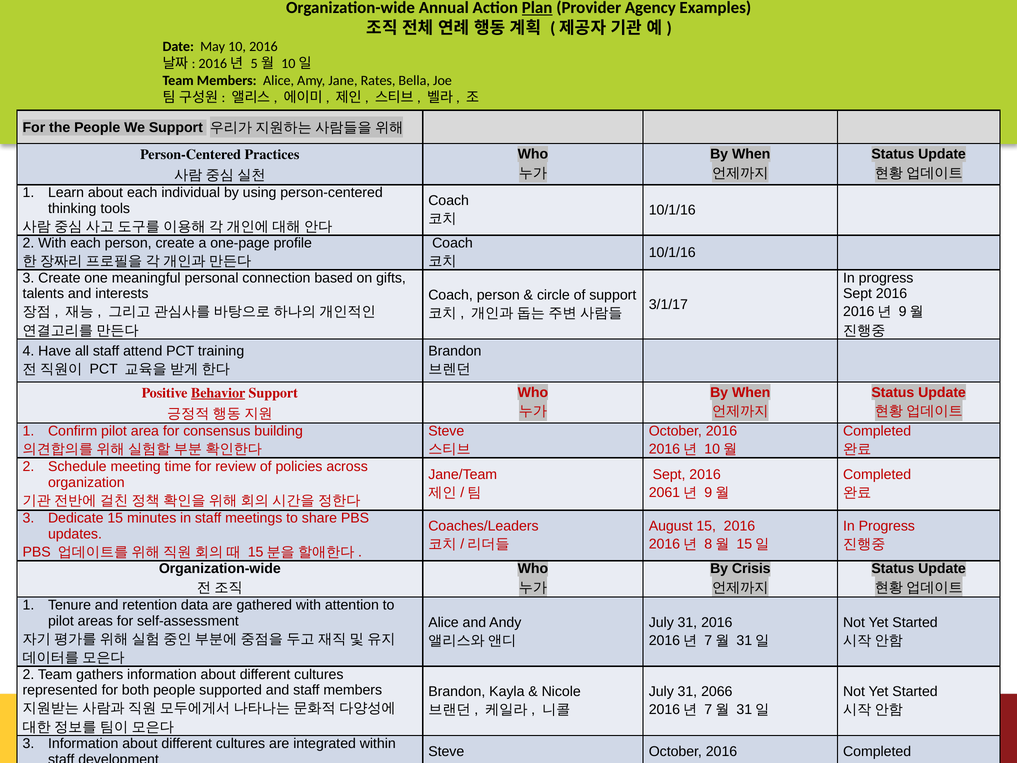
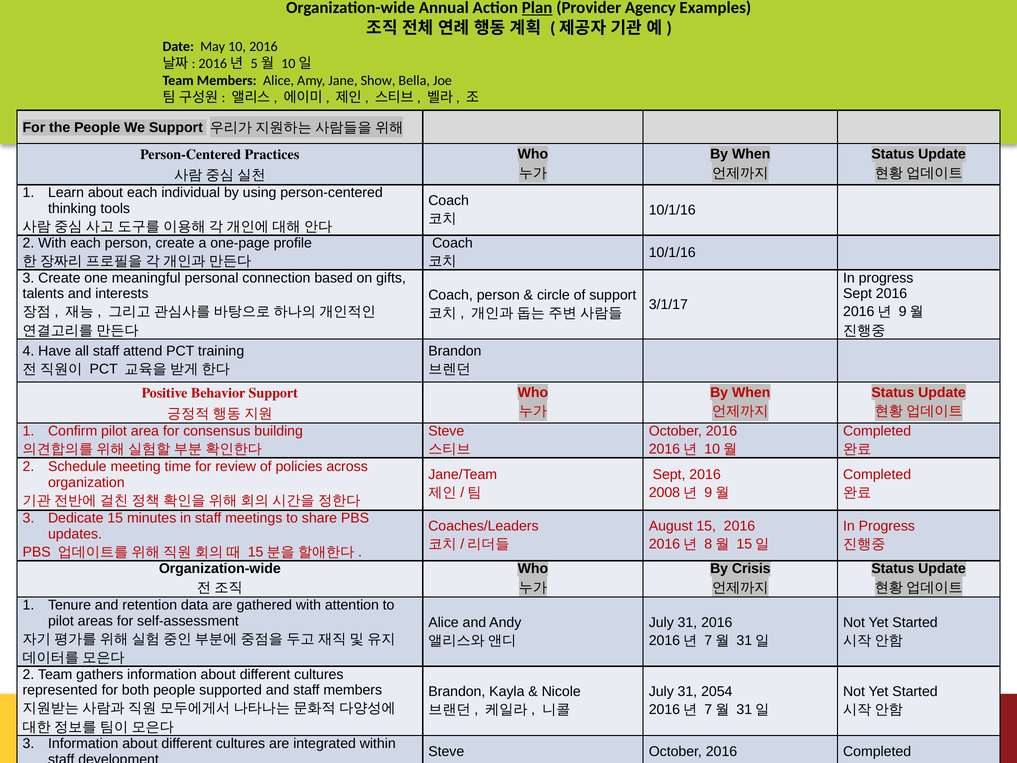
Rates: Rates -> Show (378, 81)
Behavior underline: present -> none (218, 393)
2061: 2061 -> 2008 (664, 493)
2066: 2066 -> 2054 (717, 691)
